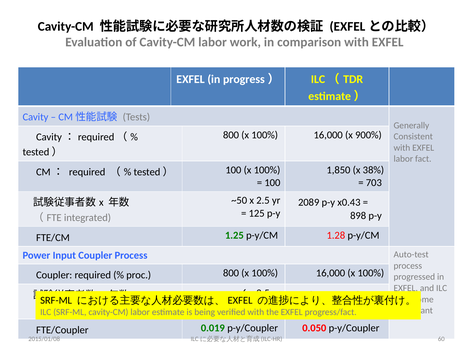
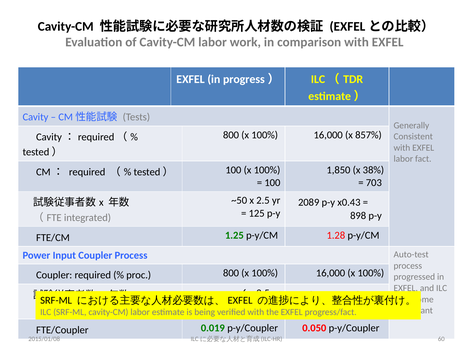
900%: 900% -> 857% (368, 135)
